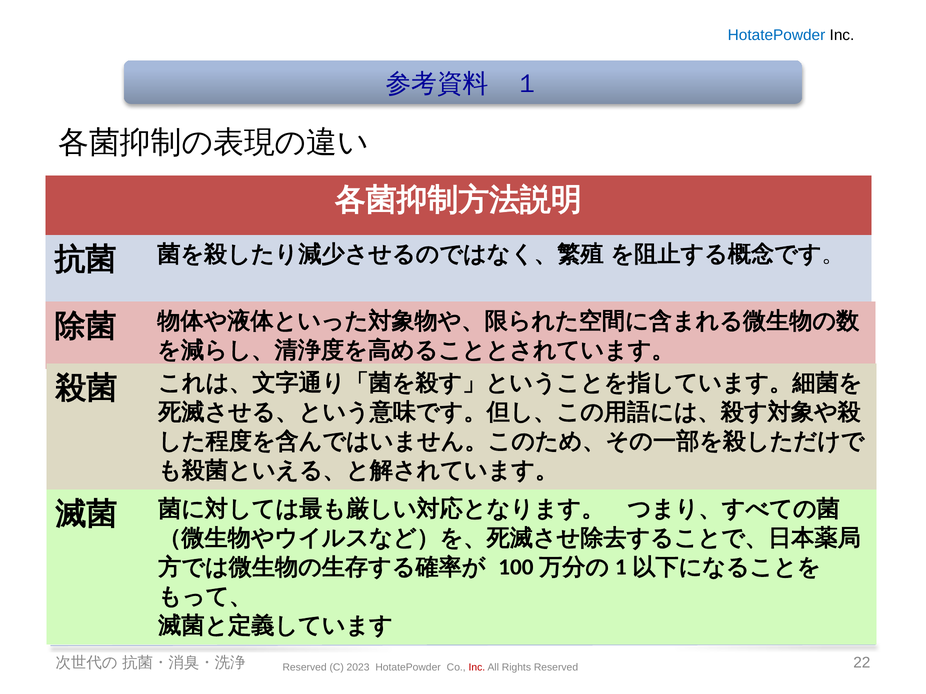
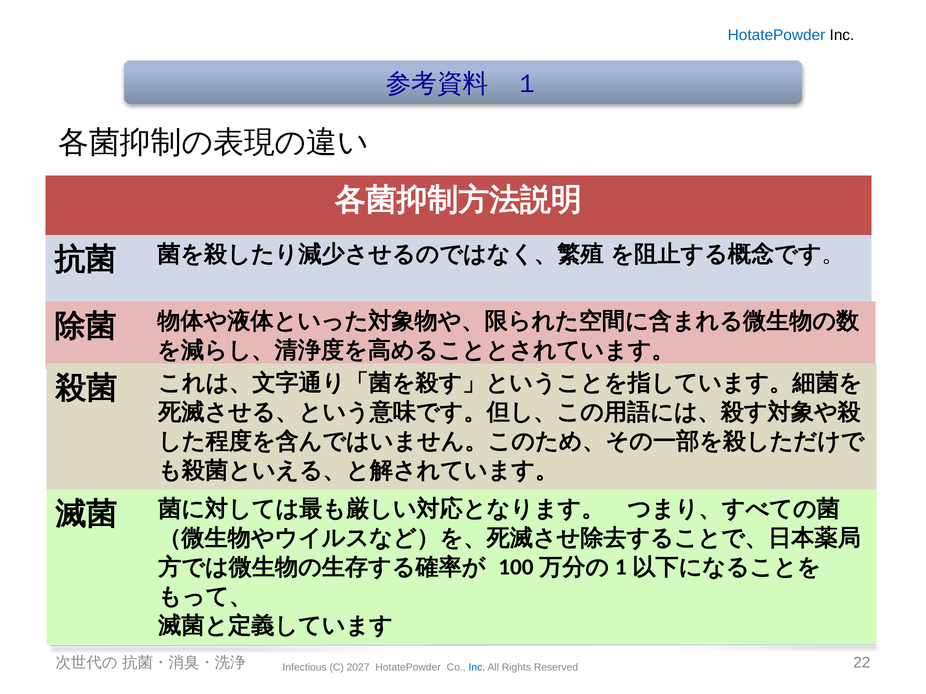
Reserved: Reserved -> Infectious (305, 668)
2023: 2023 -> 2027 (358, 668)
Inc colour: red -> blue (477, 668)
